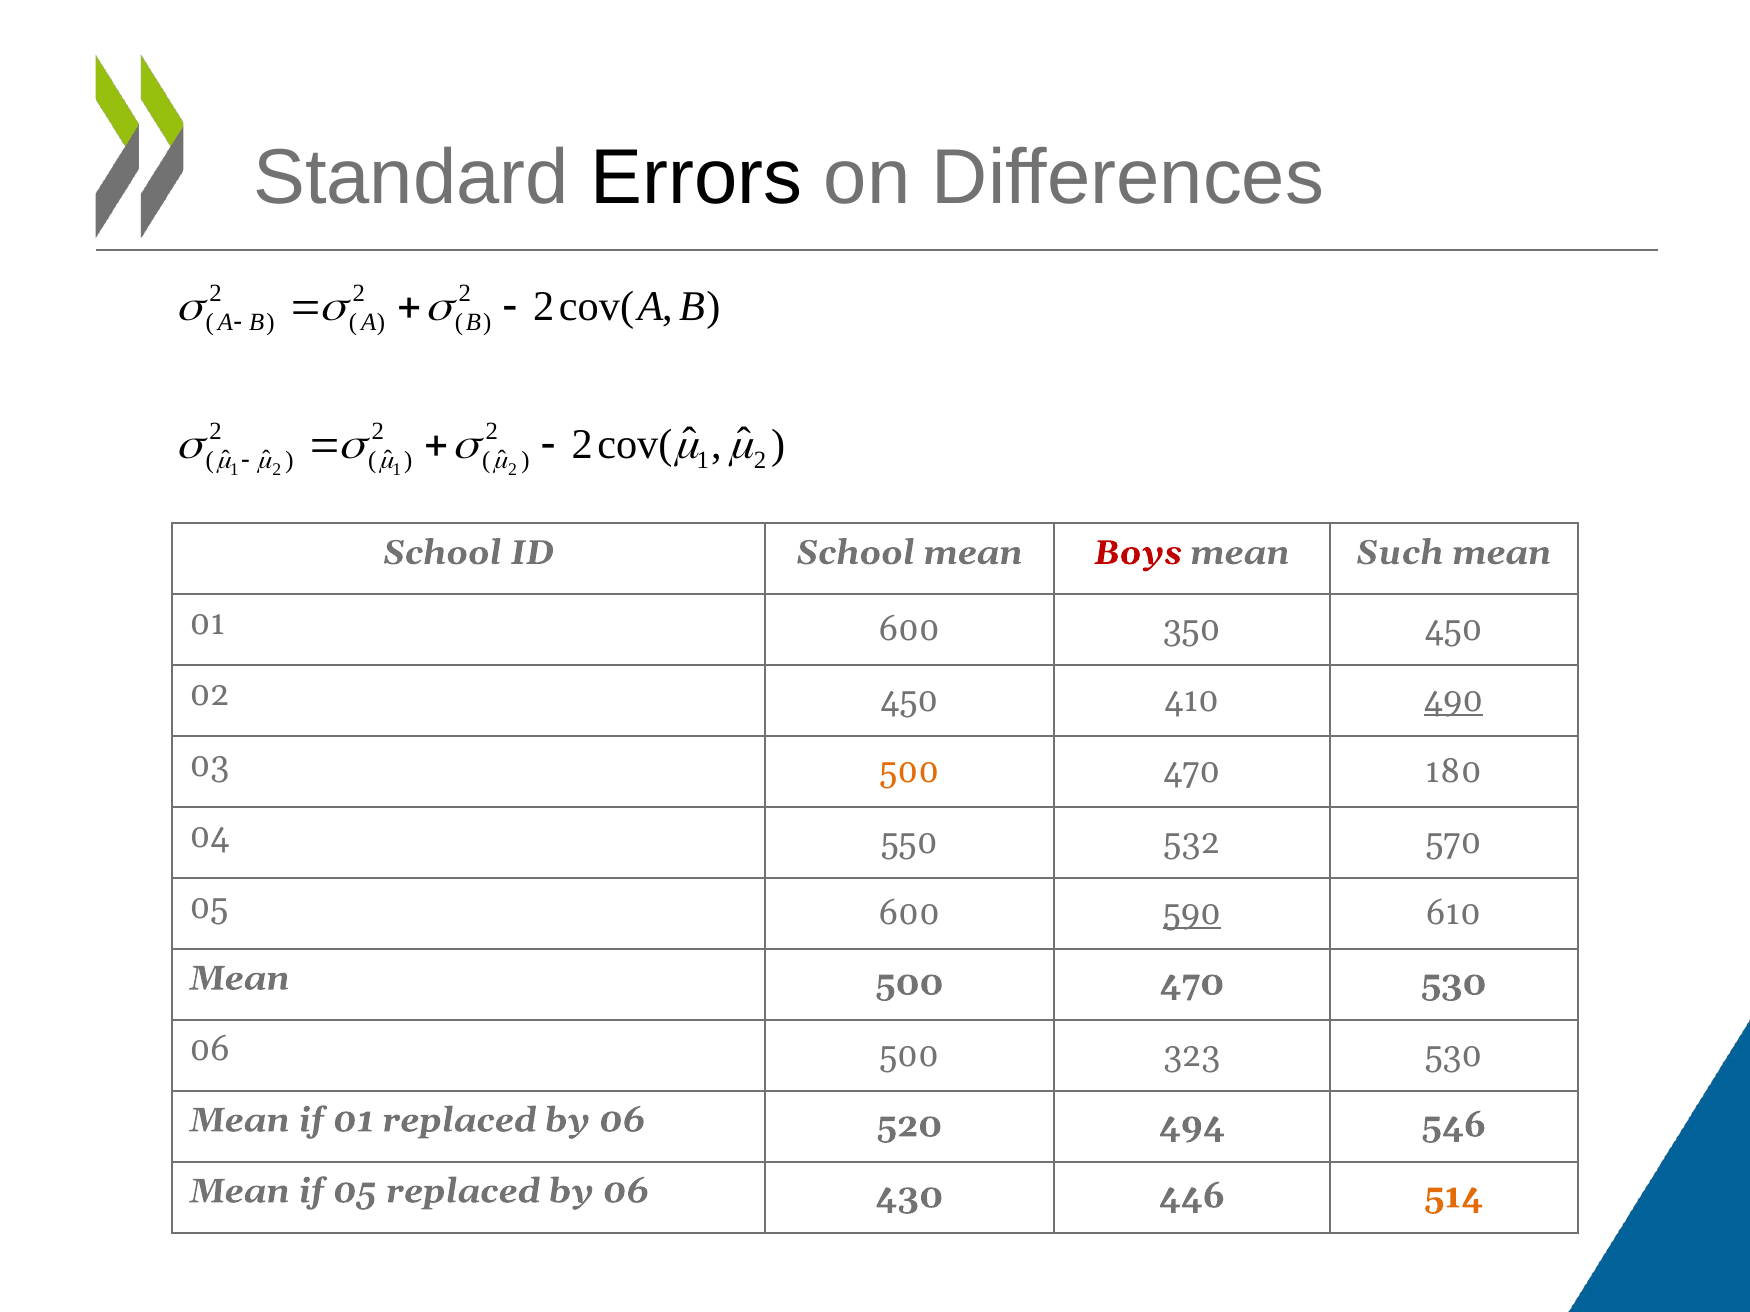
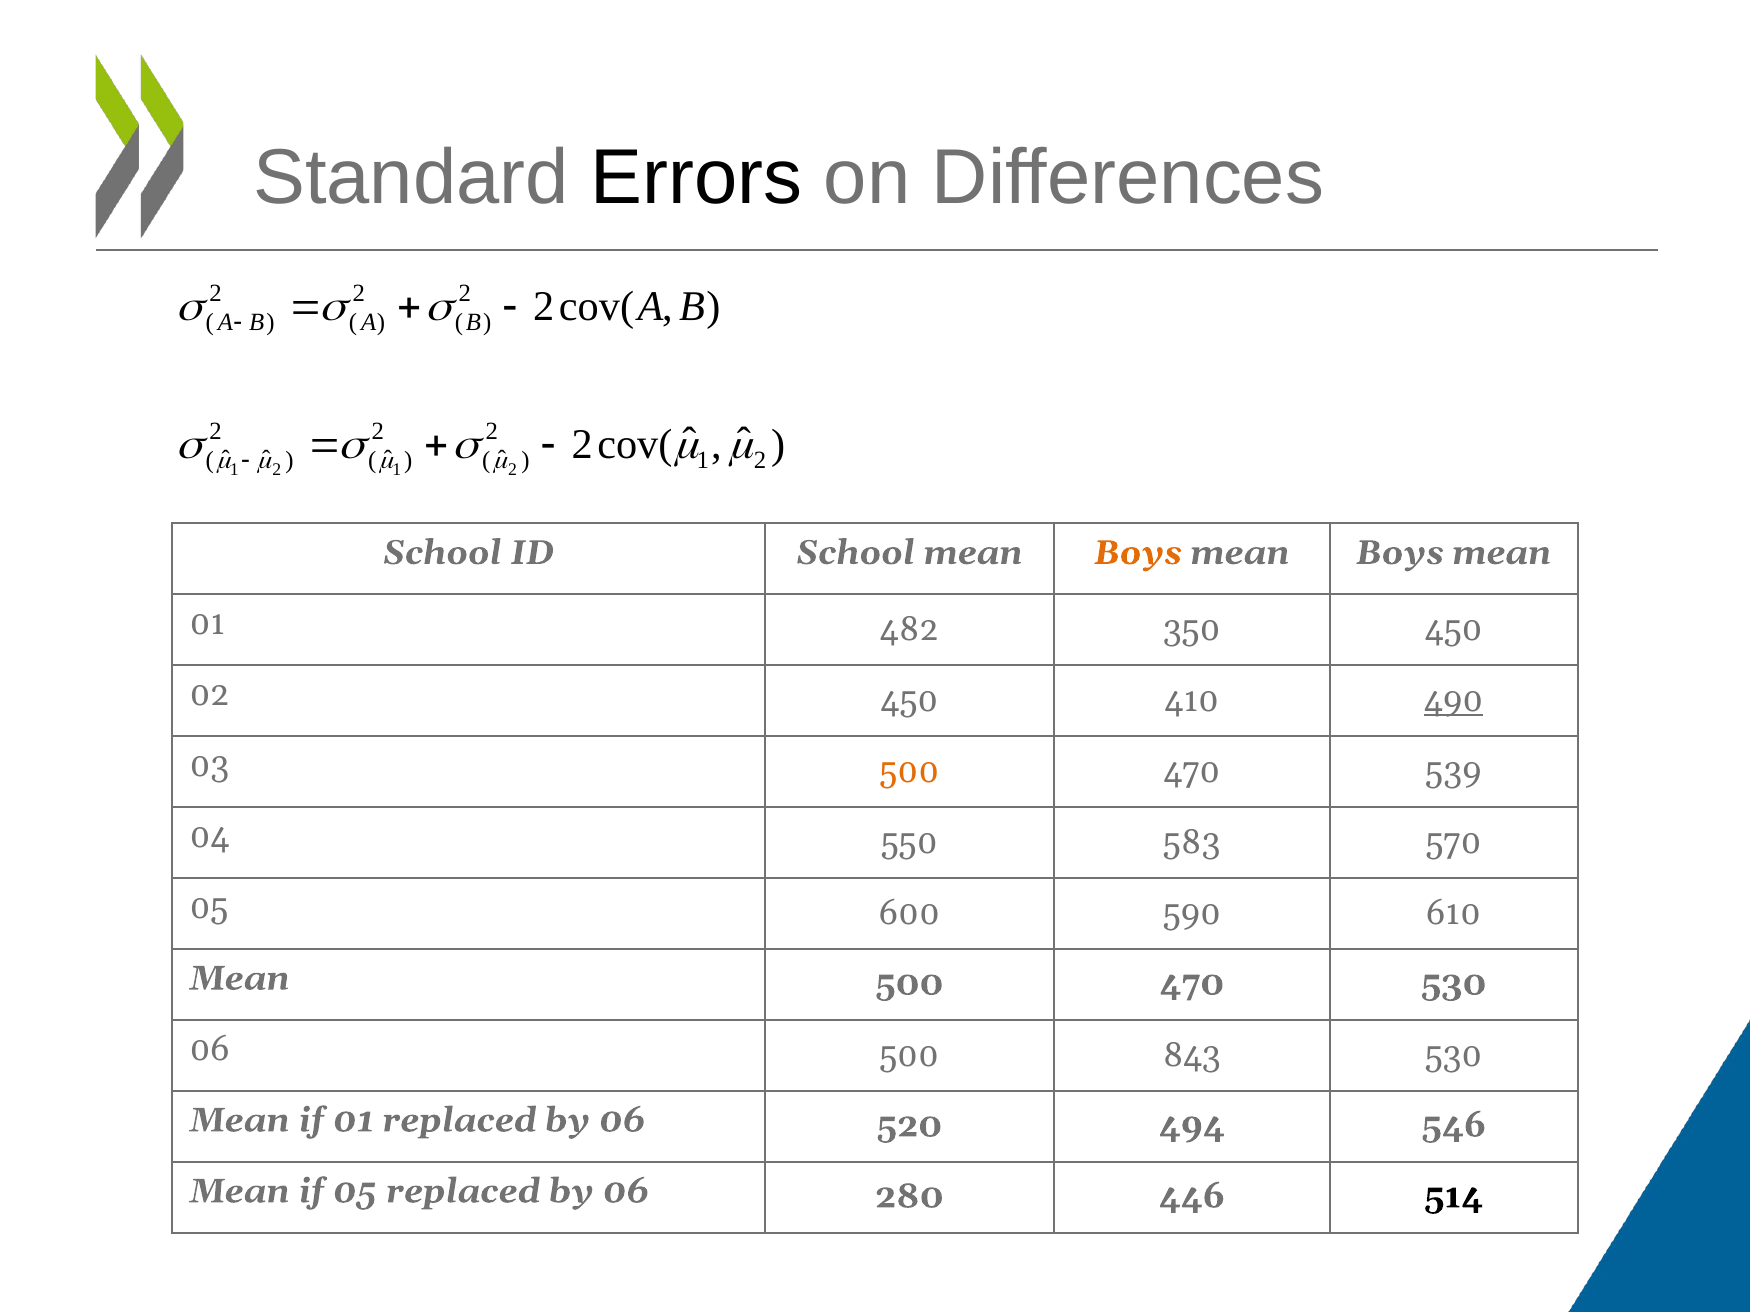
Boys colour: red -> orange (1138, 553)
Such: Such -> Boys (1400, 553)
01 600: 600 -> 482 (909, 630)
180: 180 -> 539 (1453, 772)
532: 532 -> 583 (1192, 843)
590 underline: present -> none (1192, 914)
323: 323 -> 843 (1192, 1056)
430: 430 -> 280 (909, 1197)
514 colour: orange -> black (1454, 1197)
